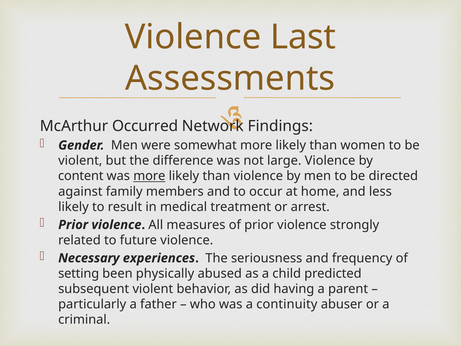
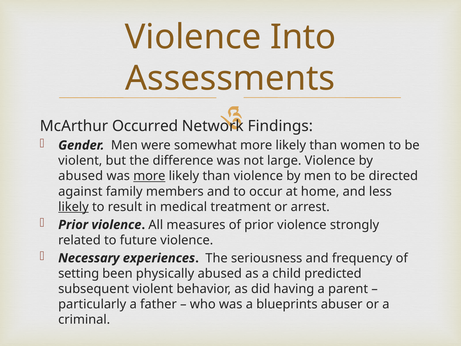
Last: Last -> Into (303, 37)
content: content -> abused (81, 176)
likely underline: none -> present (73, 207)
continuity: continuity -> blueprints (287, 304)
